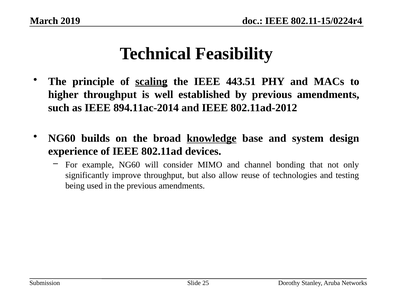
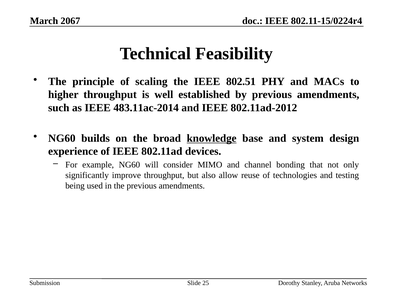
2019: 2019 -> 2067 (70, 21)
scaling underline: present -> none (151, 81)
443.51: 443.51 -> 802.51 (241, 81)
894.11ac-2014: 894.11ac-2014 -> 483.11ac-2014 (146, 108)
